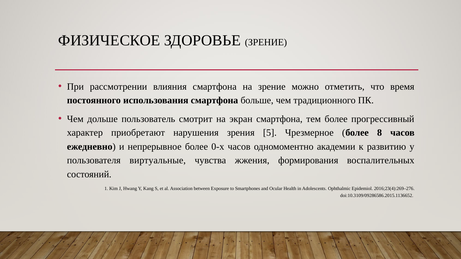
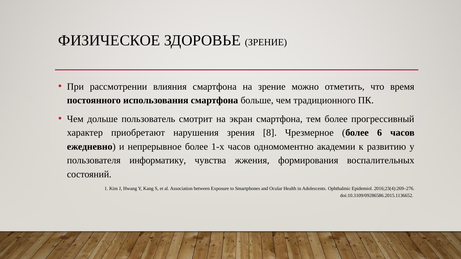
5: 5 -> 8 (270, 133)
8: 8 -> 6 (379, 133)
0-х: 0-х -> 1-х (218, 147)
виртуальные: виртуальные -> информатику (158, 161)
